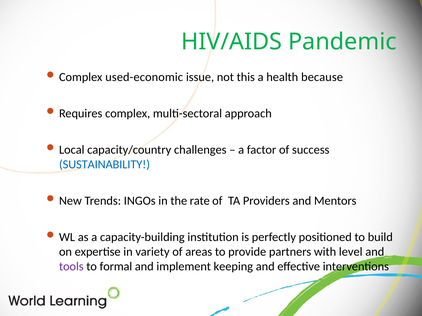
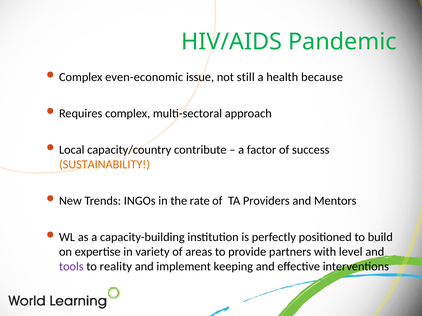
used-economic: used-economic -> even-economic (144, 77)
this: this -> still (246, 77)
challenges: challenges -> contribute (200, 150)
SUSTAINABILITY colour: blue -> orange (104, 165)
formal: formal -> reality (116, 267)
